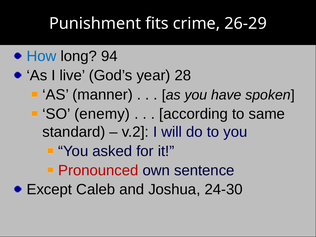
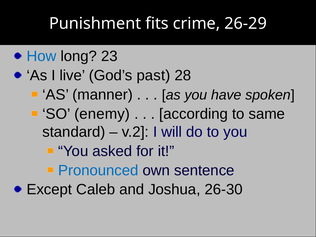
94: 94 -> 23 (109, 56)
year: year -> past (153, 76)
Pronounced colour: red -> blue (98, 170)
24-30: 24-30 -> 26-30 (224, 190)
